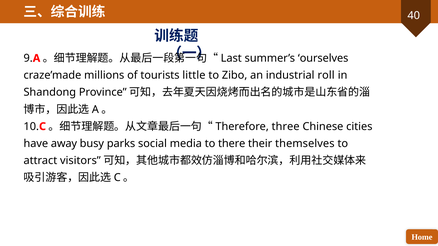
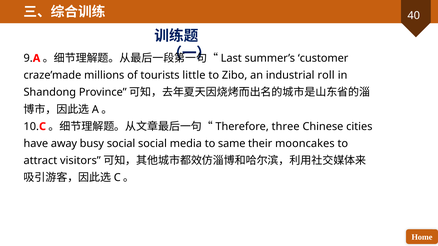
ourselves: ourselves -> customer (323, 58)
busy parks: parks -> social (121, 144)
there: there -> same (232, 144)
themselves: themselves -> mooncakes (305, 144)
